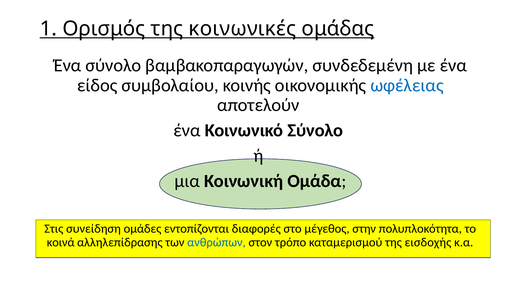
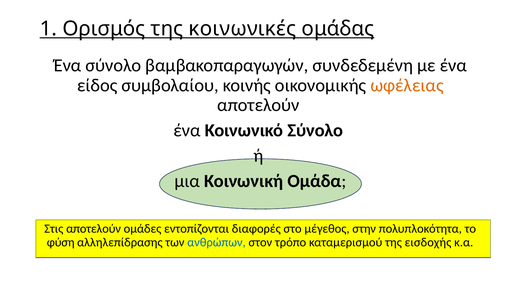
ωφέλειας colour: blue -> orange (407, 85)
Στις συνείδηση: συνείδηση -> αποτελούν (94, 229)
κοινά: κοινά -> φύση (61, 242)
